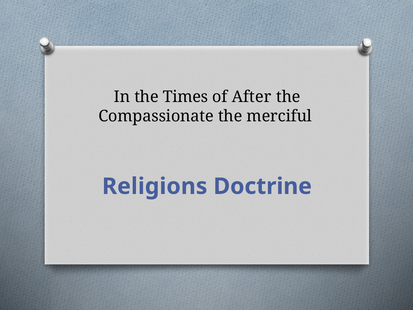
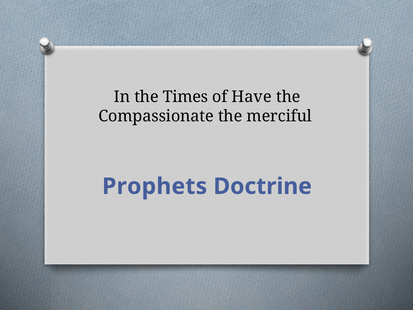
After: After -> Have (252, 97)
Religions: Religions -> Prophets (155, 186)
